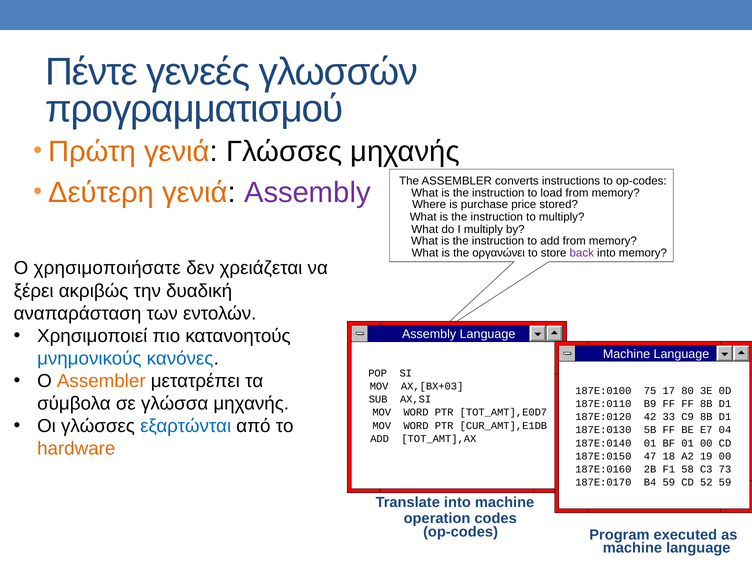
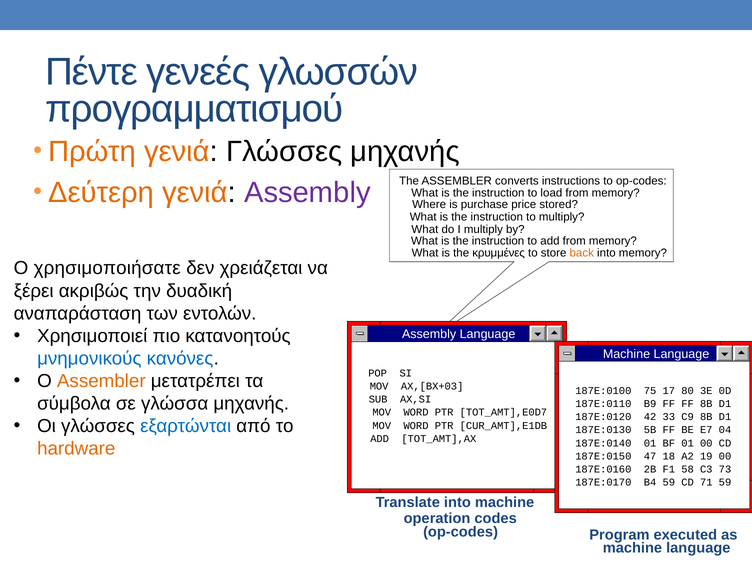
οργανώνει: οργανώνει -> κρυμμένες (499, 253)
back colour: purple -> orange (582, 253)
52: 52 -> 71 (706, 482)
